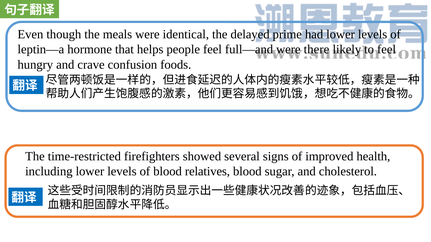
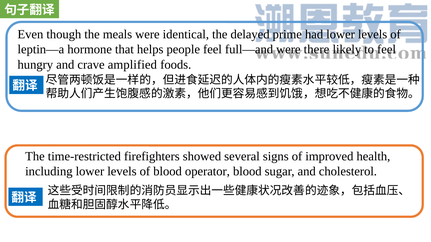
confusion: confusion -> amplified (132, 65)
relatives: relatives -> operator (207, 172)
